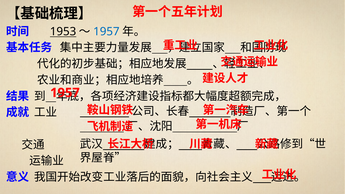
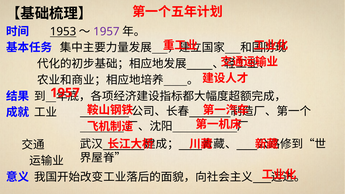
1957 colour: blue -> purple (106, 32)
